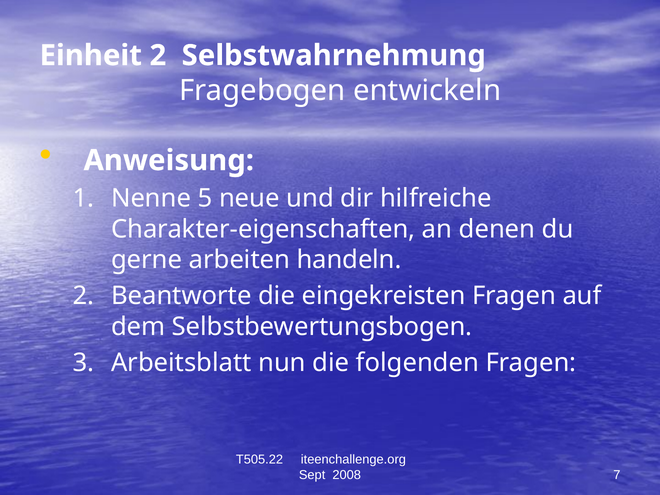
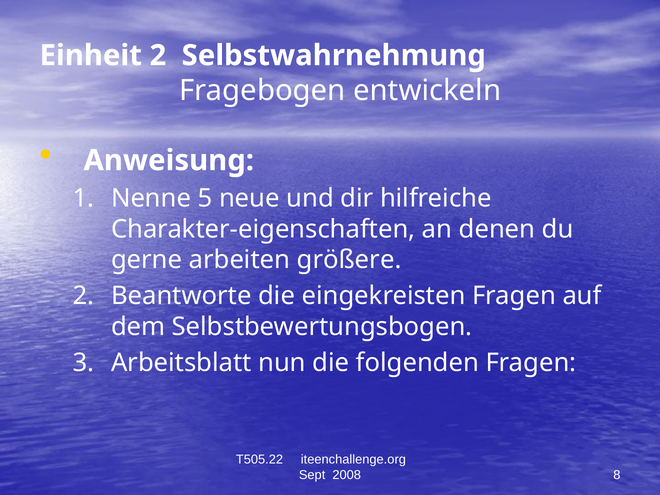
handeln: handeln -> größere (349, 260)
7: 7 -> 8 (617, 475)
